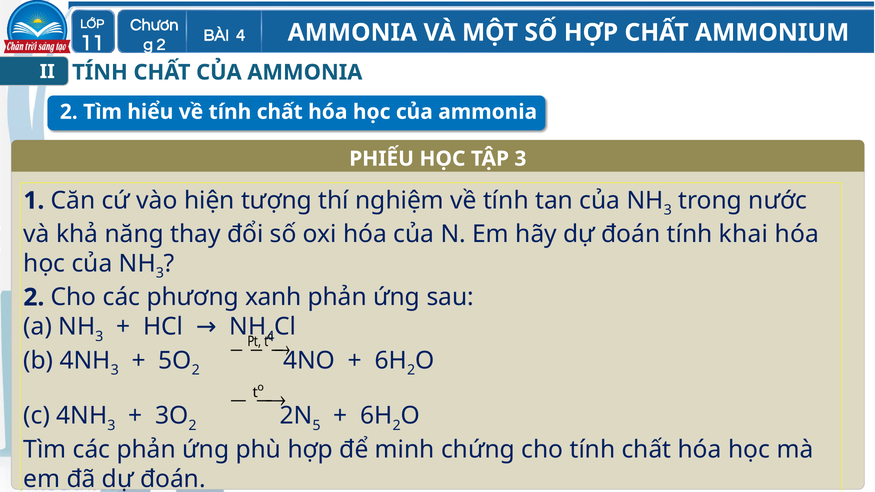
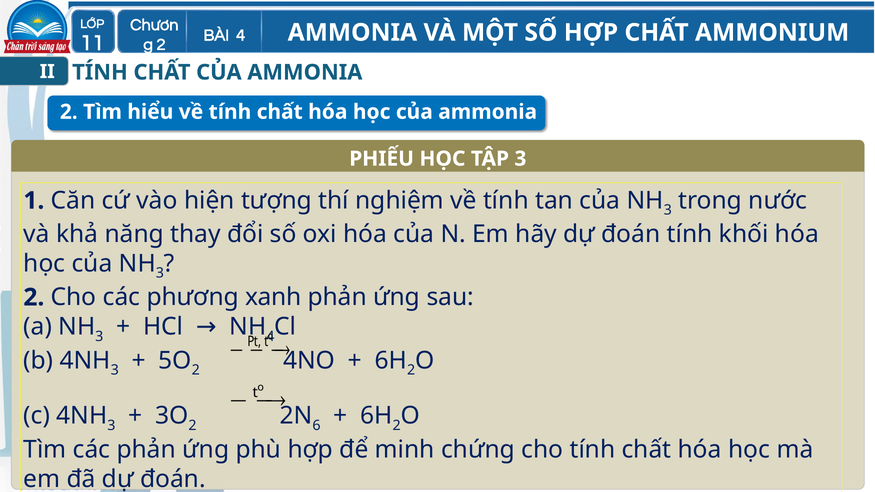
khai: khai -> khối (744, 234)
5: 5 -> 6 (317, 426)
